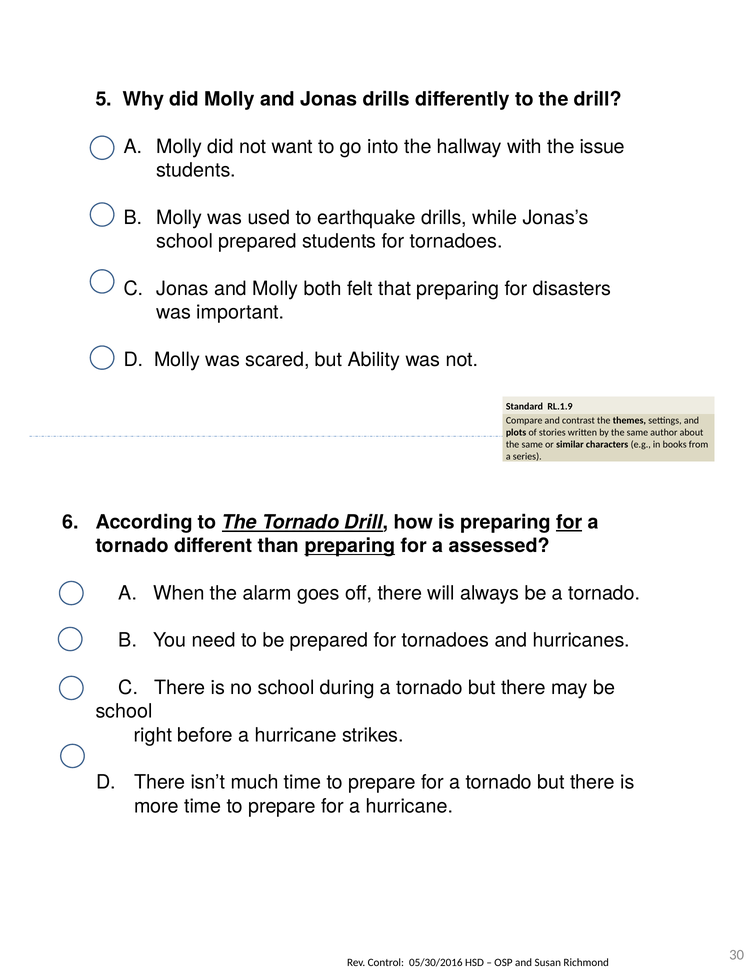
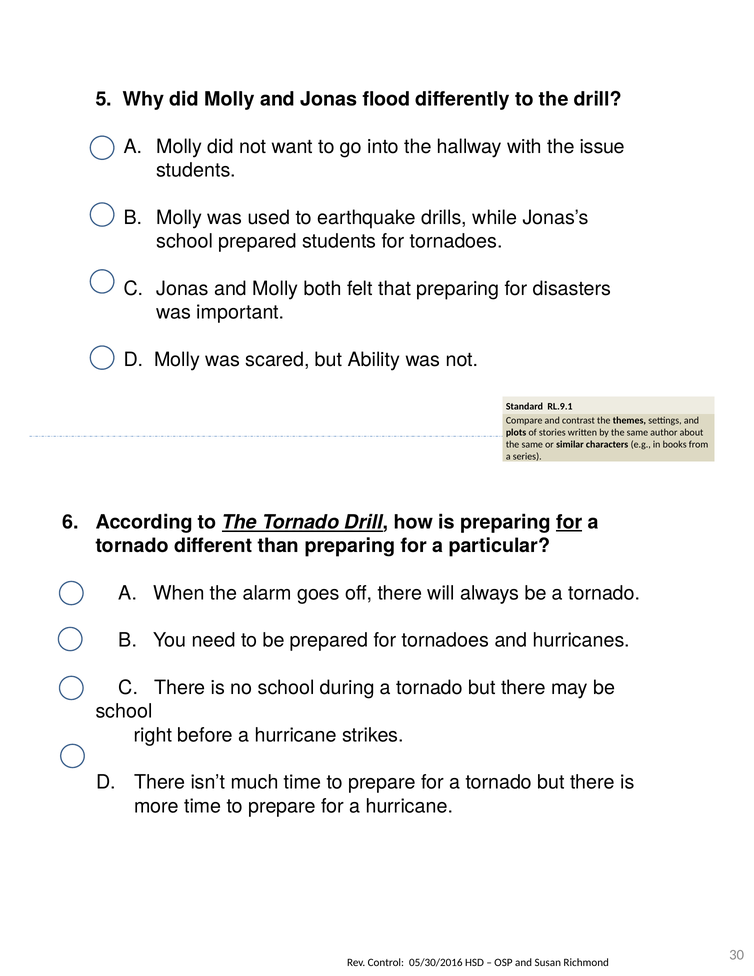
Jonas drills: drills -> flood (386, 99)
RL.1.9: RL.1.9 -> RL.9.1 (560, 406)
preparing underline: present -> none (350, 546)
assessed: assessed -> particular (499, 546)
